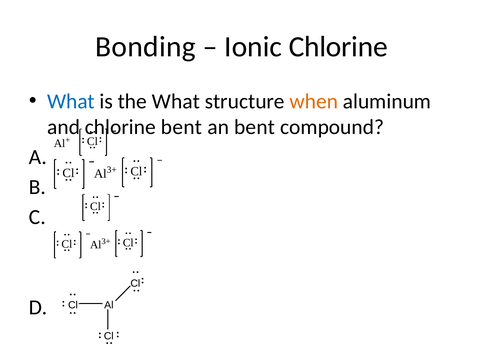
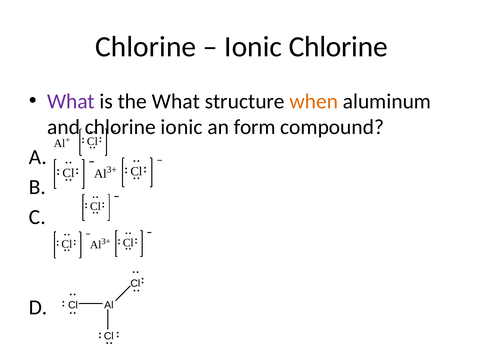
Bonding: Bonding -> Chlorine (146, 47)
What colour: blue -> purple (71, 101)
chlorine bent: bent -> ionic (182, 127)
an bent: bent -> form (255, 127)
